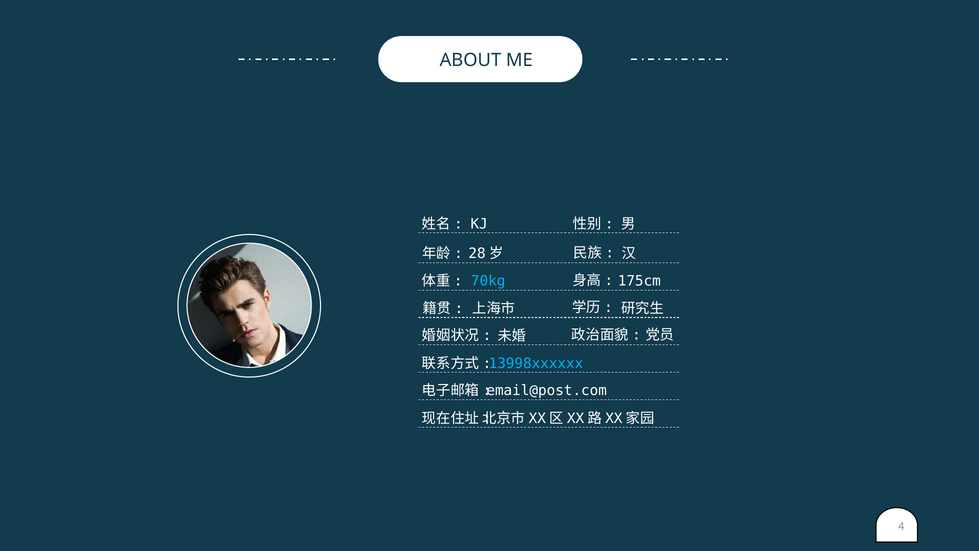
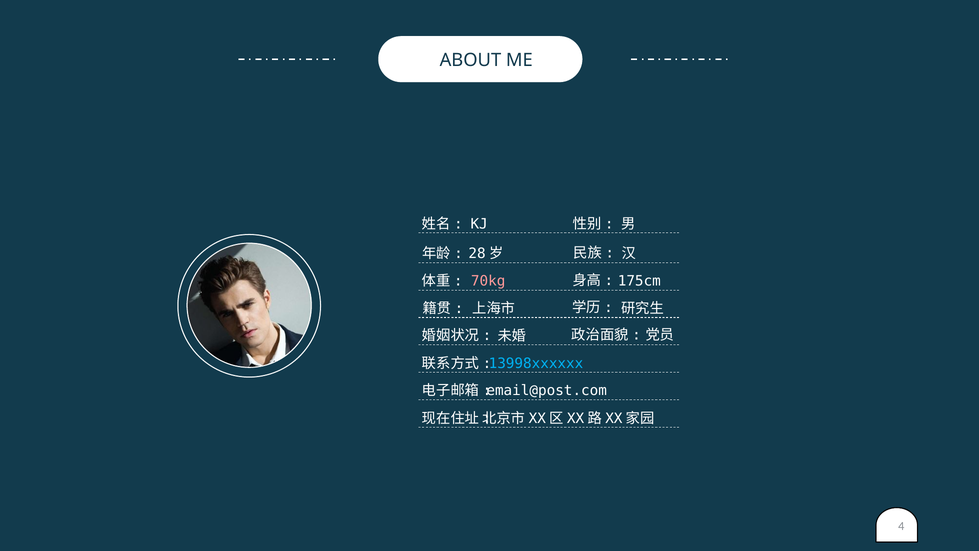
70kg colour: light blue -> pink (488, 281)
